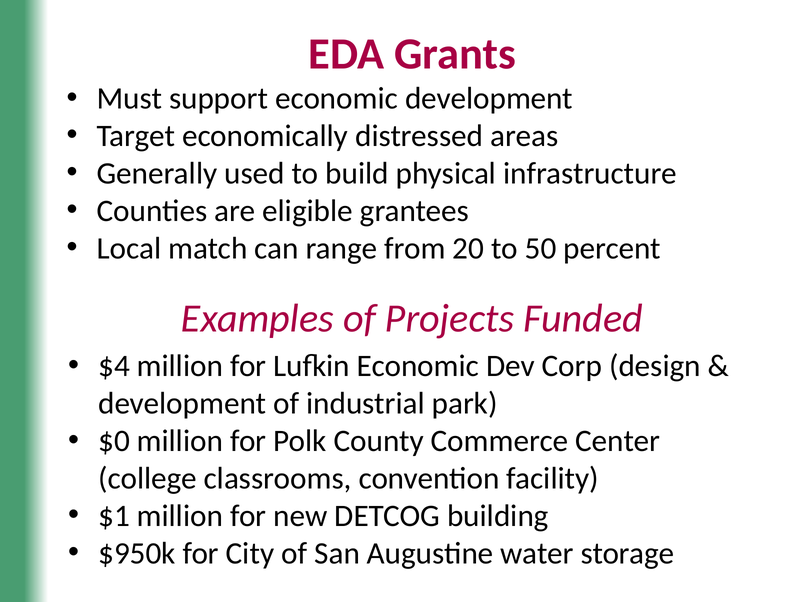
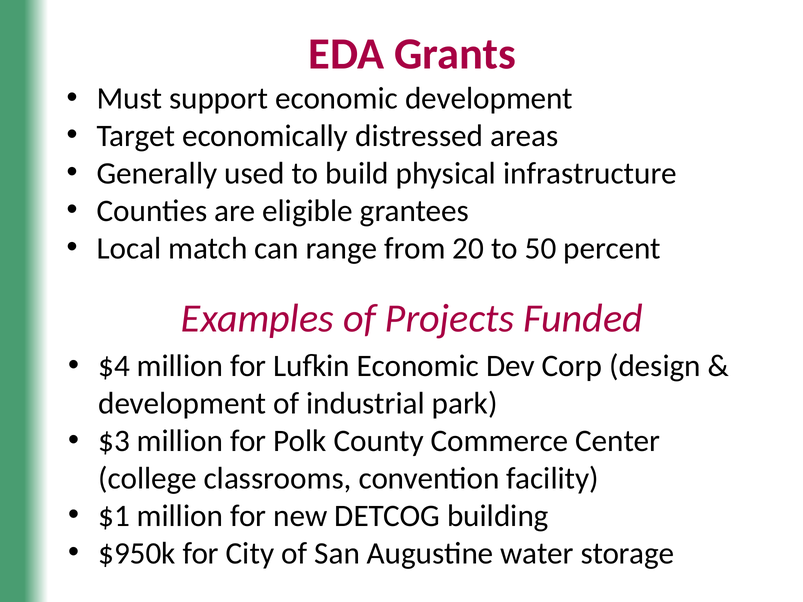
$0: $0 -> $3 (114, 441)
